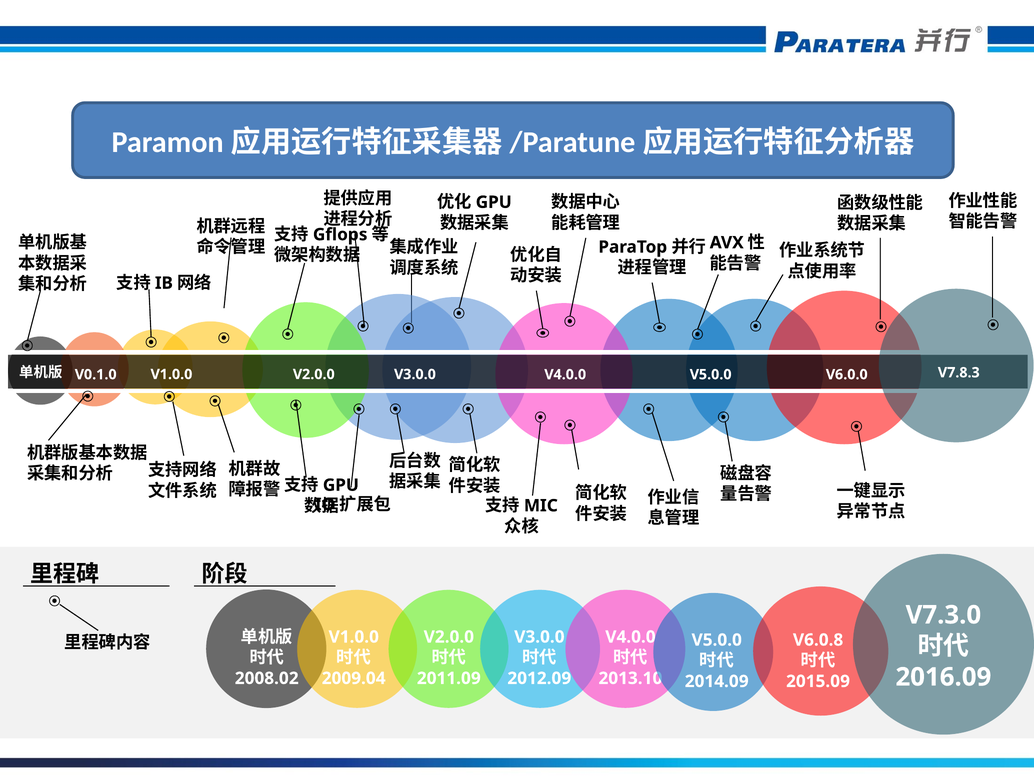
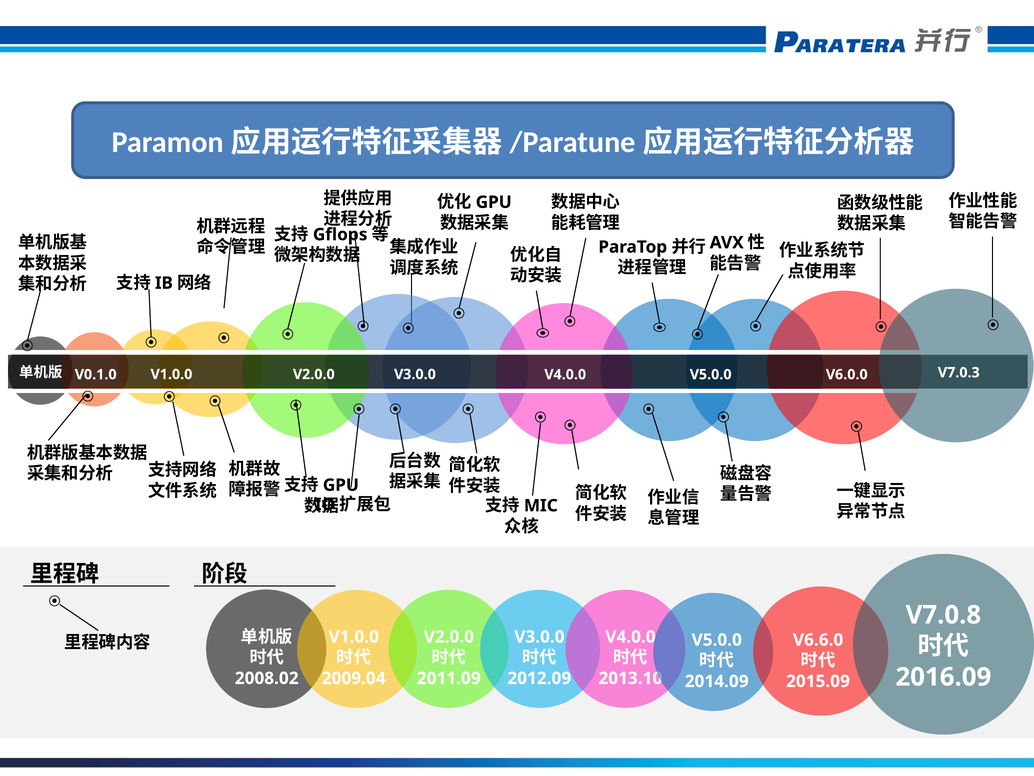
V7.8.3: V7.8.3 -> V7.0.3 (959, 372)
V7.3.0: V7.3.0 -> V7.0.8 (943, 615)
V6.0.8: V6.0.8 -> V6.6.0 (818, 640)
